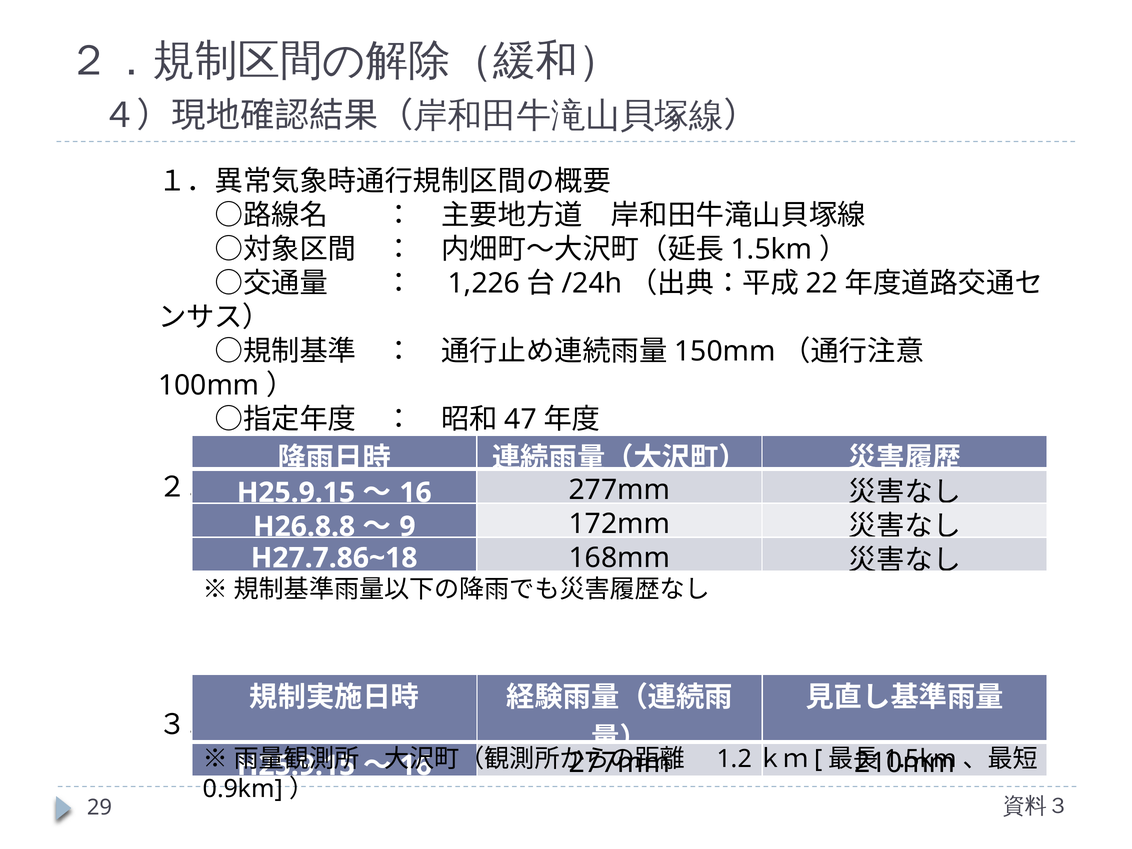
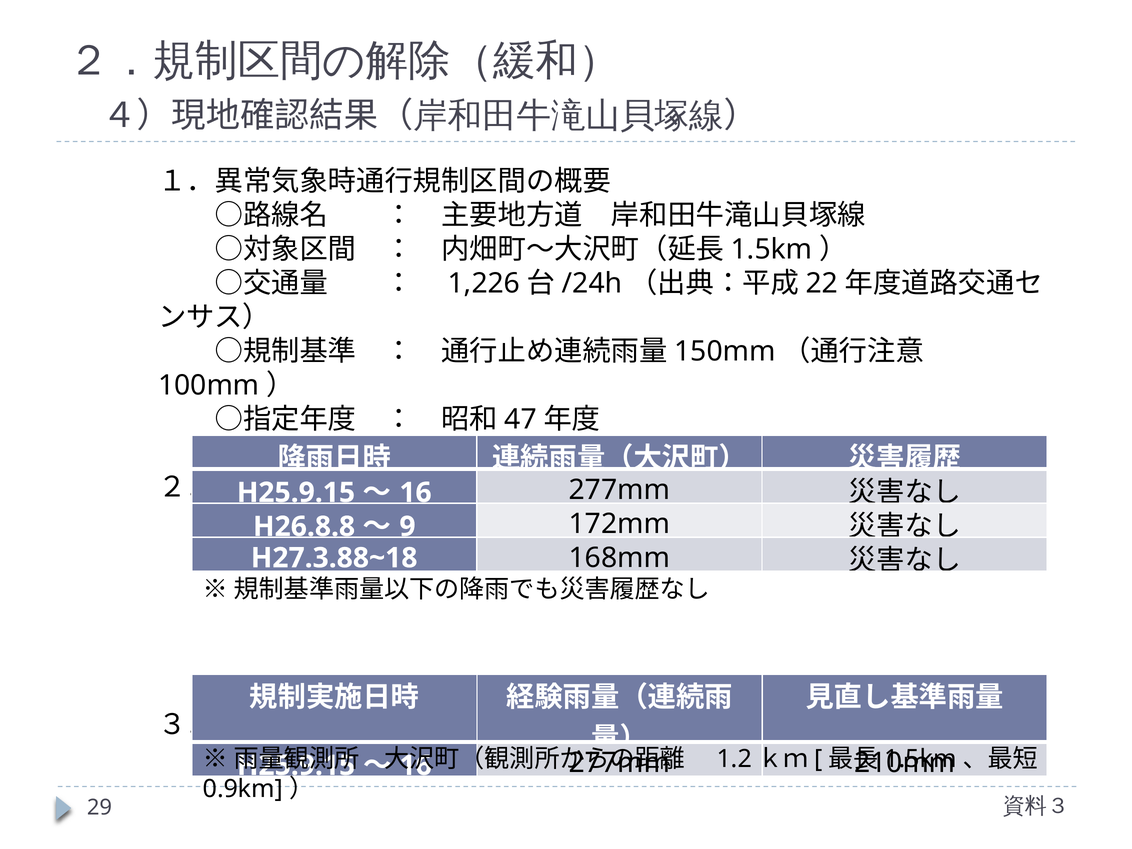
H27.7.86~18: H27.7.86~18 -> H27.3.88~18 (334, 558)
